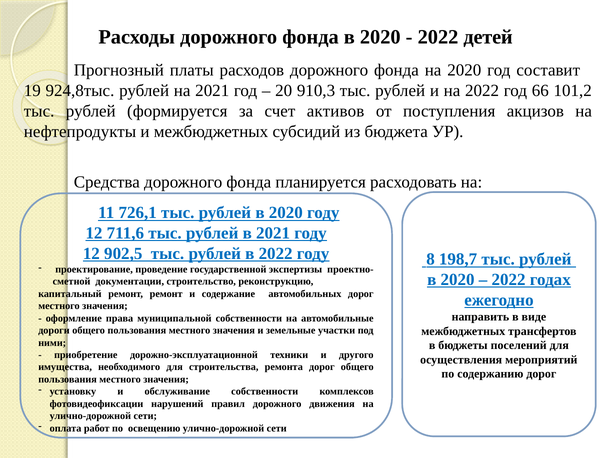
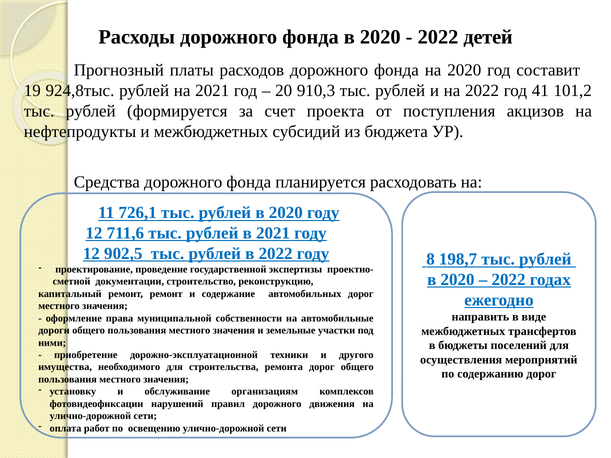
66: 66 -> 41 (540, 91)
активов: активов -> проекта (336, 111)
обслуживание собственности: собственности -> организациям (265, 392)
